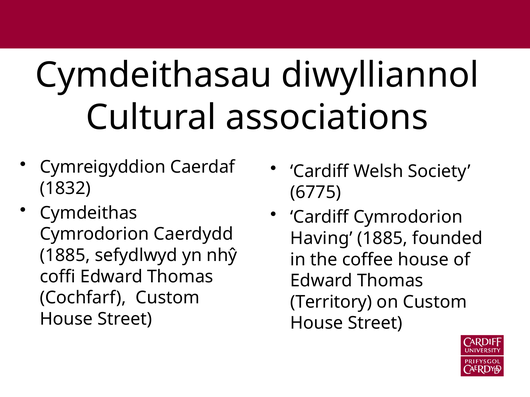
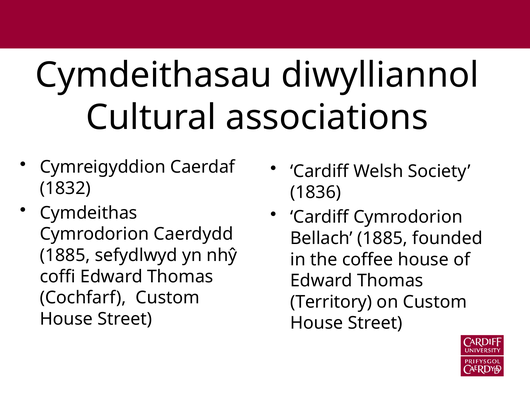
6775: 6775 -> 1836 (316, 193)
Having: Having -> Bellach (321, 239)
